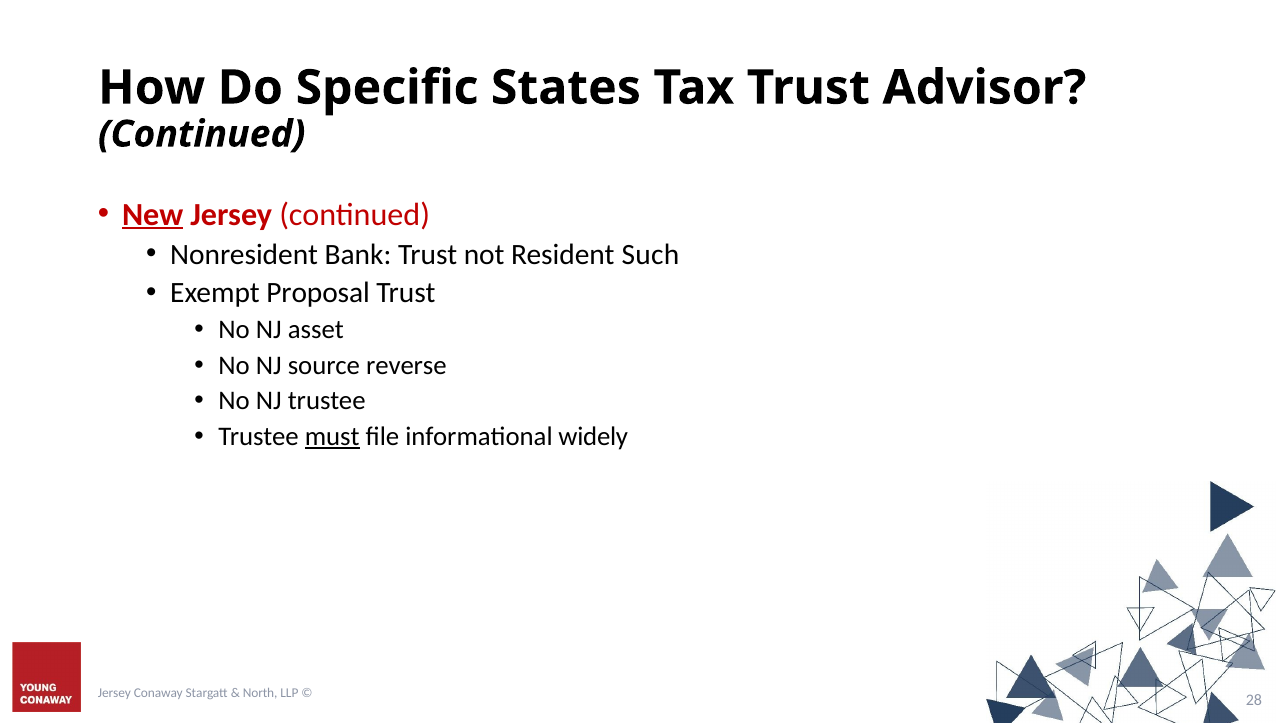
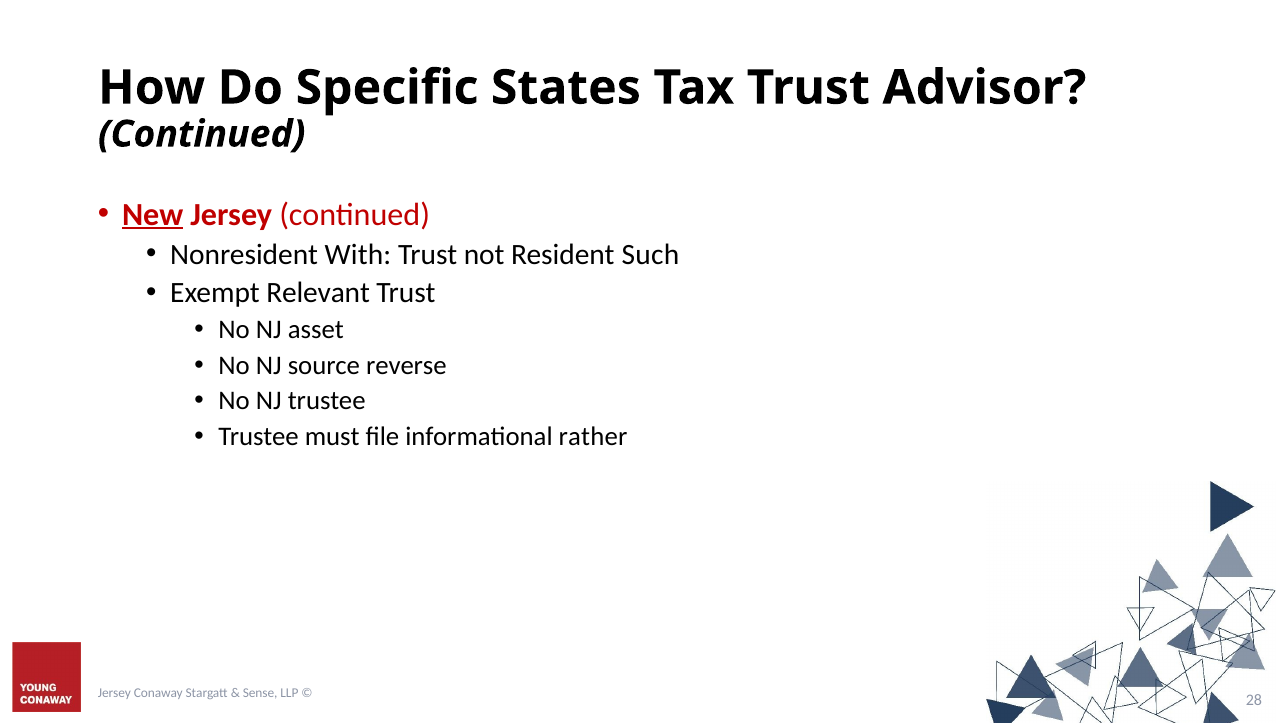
Bank: Bank -> With (358, 254)
Proposal: Proposal -> Relevant (318, 293)
must underline: present -> none (332, 437)
widely: widely -> rather (593, 437)
North: North -> Sense (260, 693)
